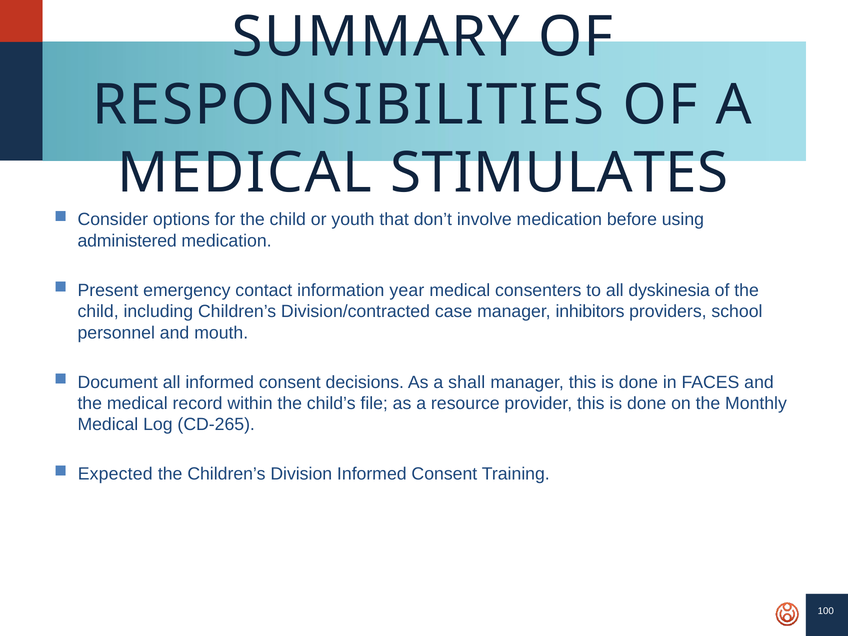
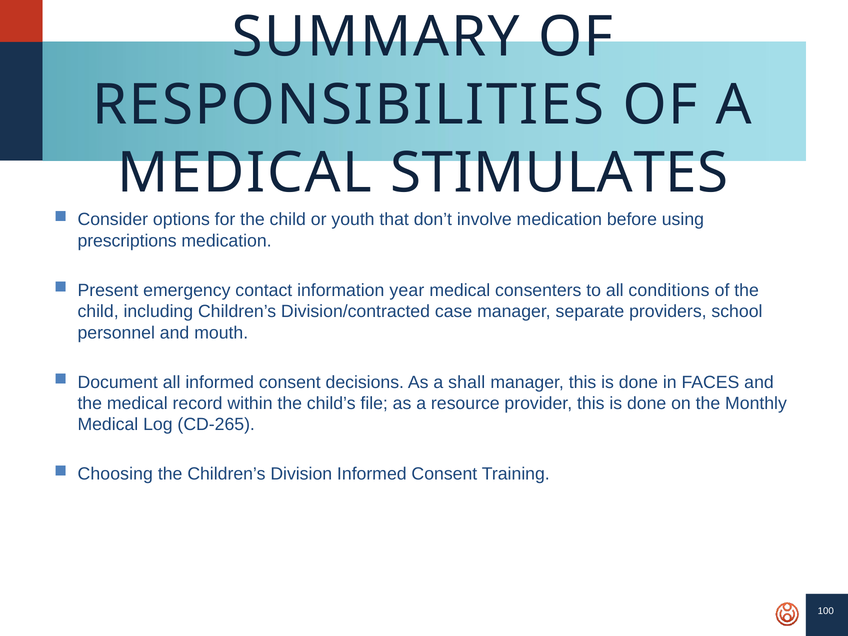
administered: administered -> prescriptions (127, 241)
dyskinesia: dyskinesia -> conditions (669, 290)
inhibitors: inhibitors -> separate (590, 312)
Expected: Expected -> Choosing (115, 474)
